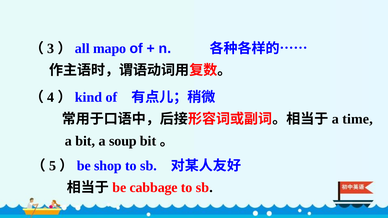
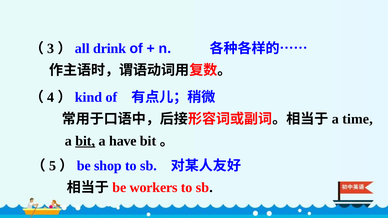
mapo: mapo -> drink (110, 48)
bit underline: none -> present (85, 141)
soup: soup -> have (123, 141)
cabbage: cabbage -> workers (154, 188)
